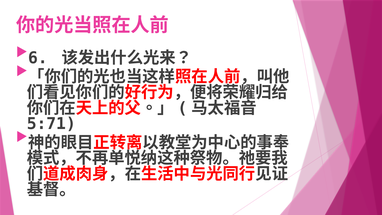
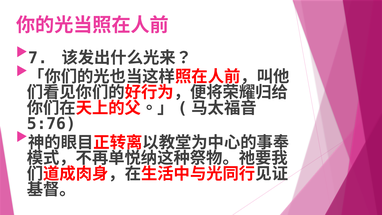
6: 6 -> 7 (38, 58)
5:71: 5:71 -> 5:76 (51, 124)
